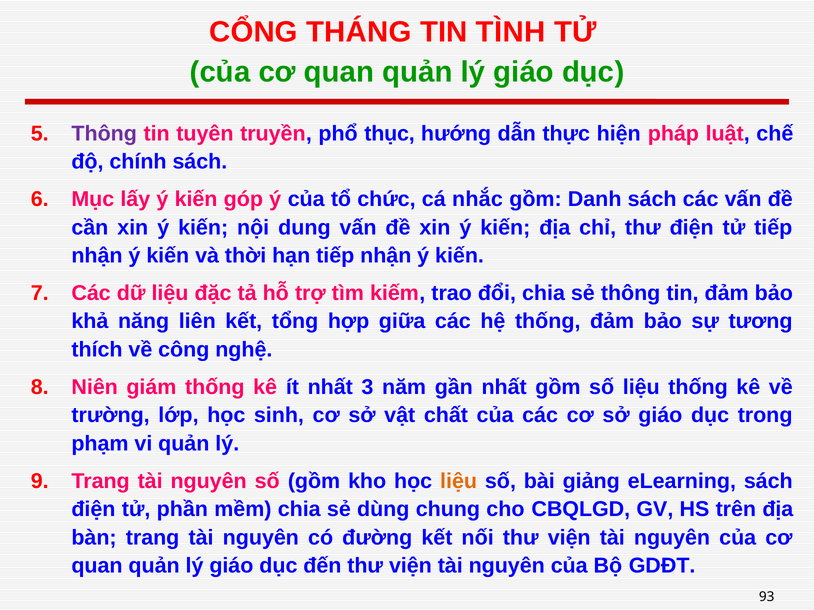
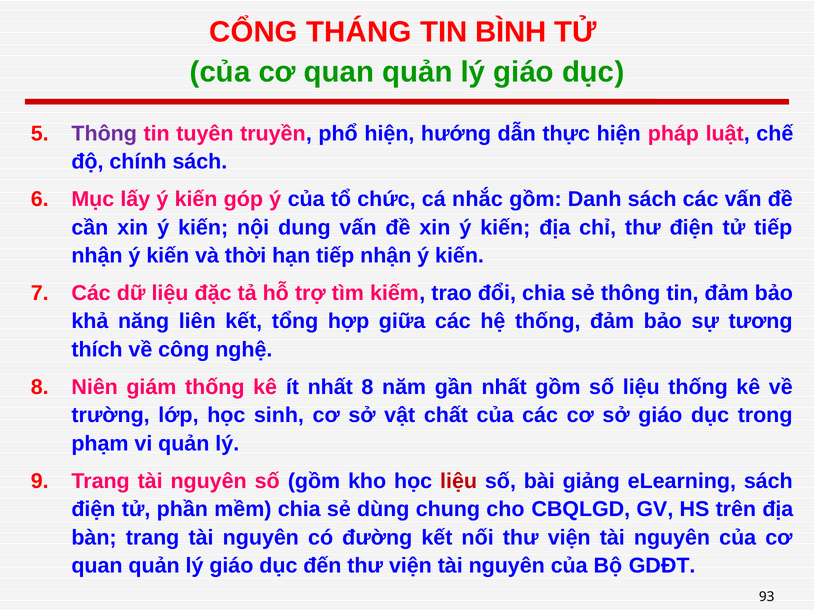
TÌNH: TÌNH -> BÌNH (511, 32)
phổ thục: thục -> hiện (389, 134)
nhất 3: 3 -> 8 (367, 387)
liệu colour: orange -> red (459, 481)
